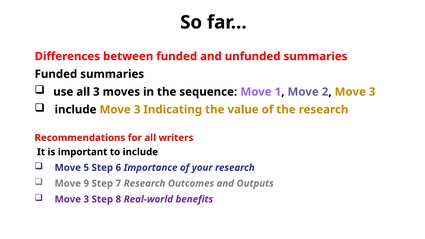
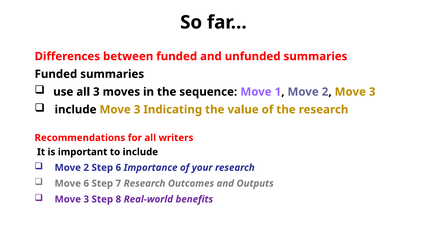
5: 5 -> 2 (86, 168)
Move 9: 9 -> 6 (86, 183)
